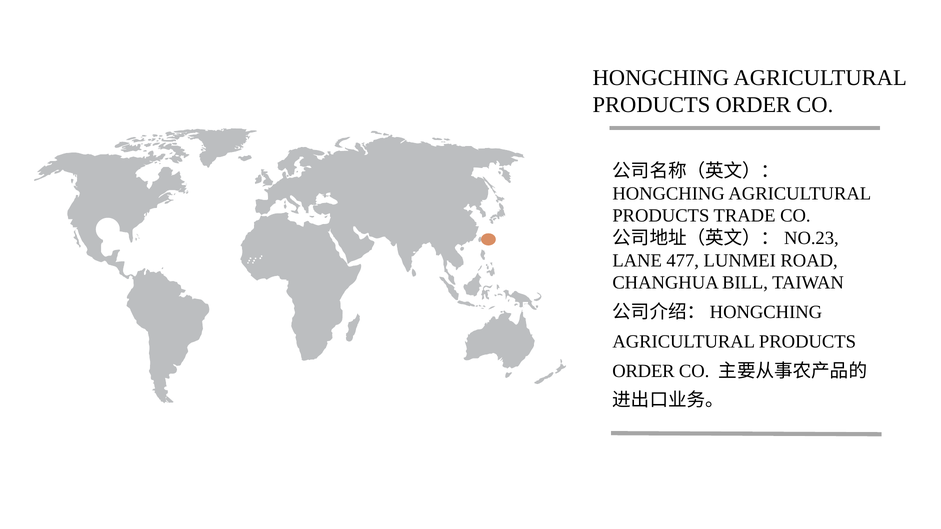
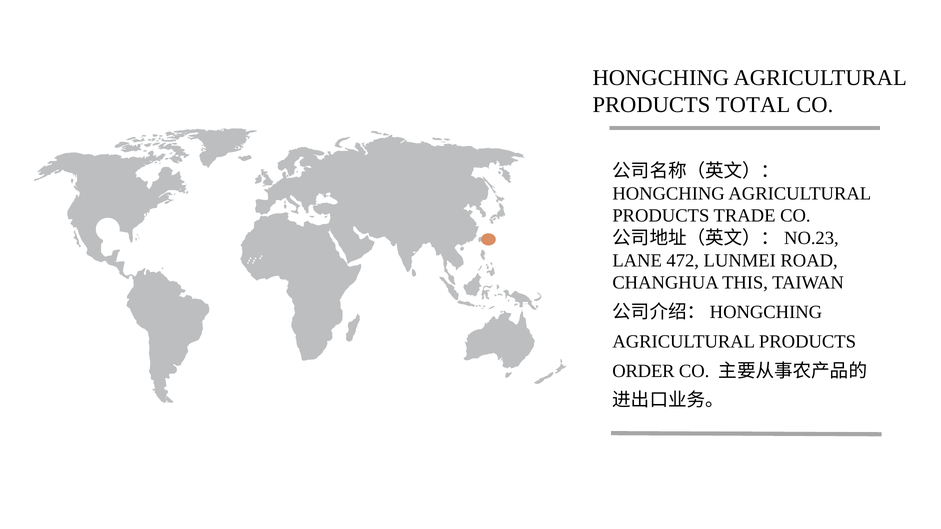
ORDER: ORDER -> TOTAL (753, 105)
477: 477 -> 472 (683, 261)
BILL: BILL -> THIS (745, 283)
